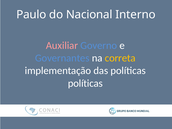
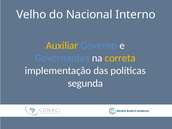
Paulo: Paulo -> Velho (31, 15)
Auxiliar colour: pink -> yellow (62, 45)
políticas: políticas -> segunda (85, 83)
